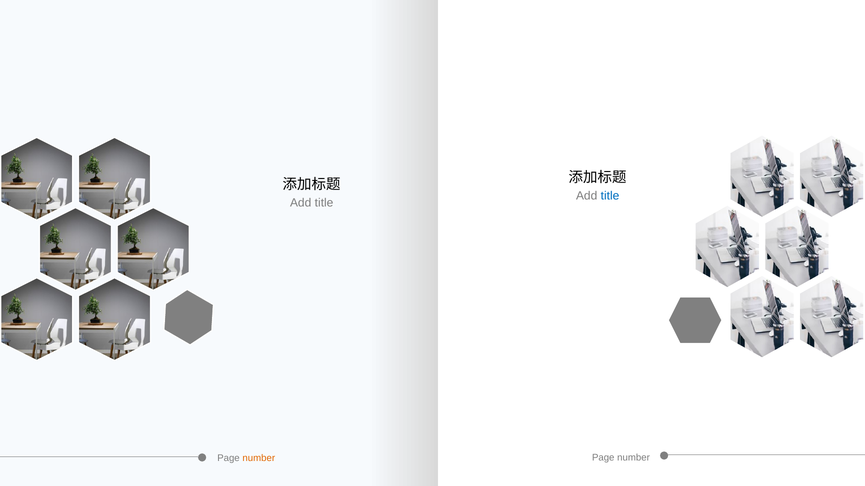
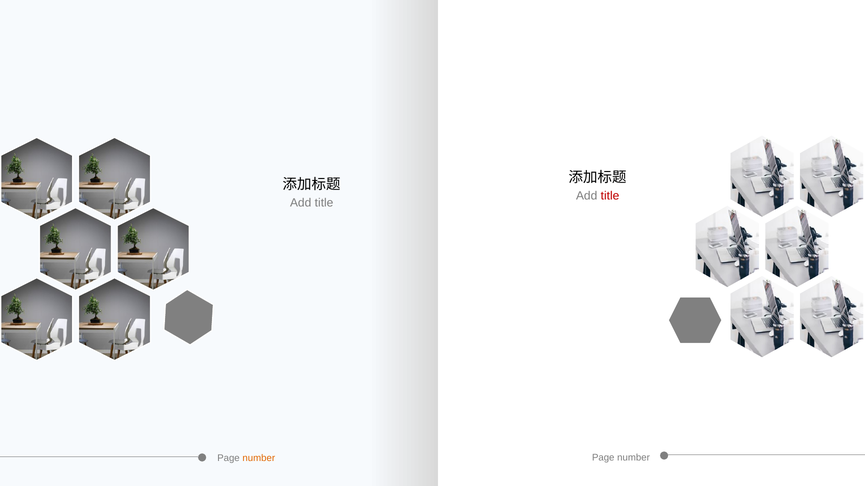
title colour: blue -> red (610, 196)
